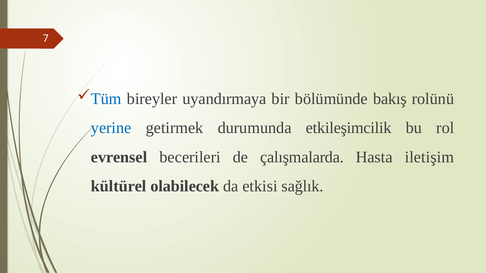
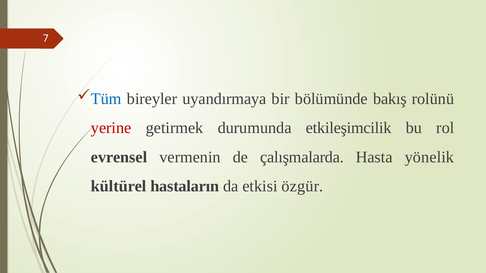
yerine colour: blue -> red (111, 128)
becerileri: becerileri -> vermenin (190, 157)
iletişim: iletişim -> yönelik (429, 157)
olabilecek: olabilecek -> hastaların (185, 186)
sağlık: sağlık -> özgür (302, 186)
